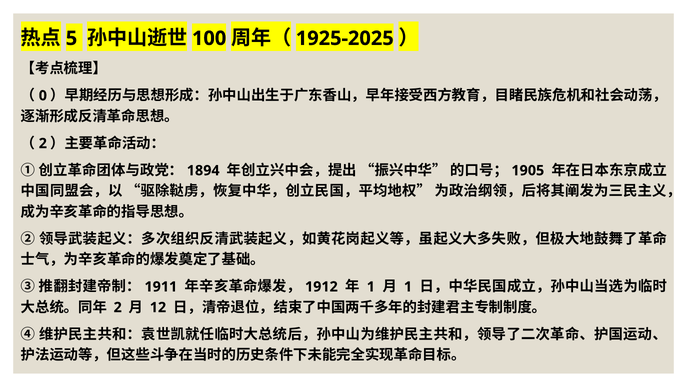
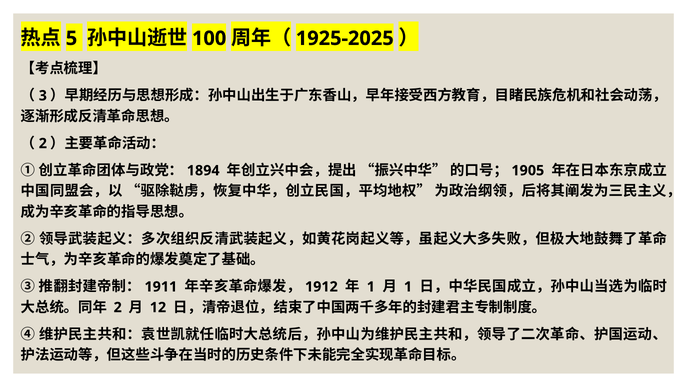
0: 0 -> 3 (43, 96)
